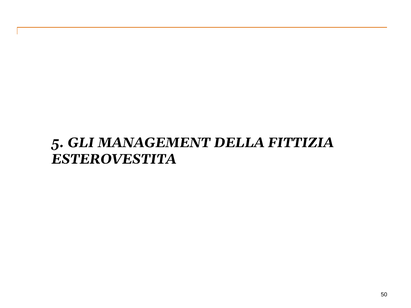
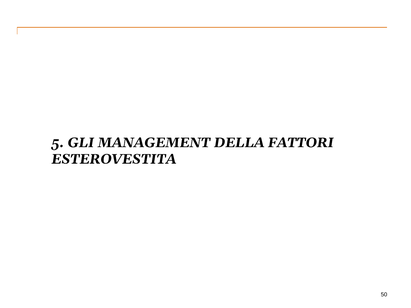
FITTIZIA: FITTIZIA -> FATTORI (301, 143)
